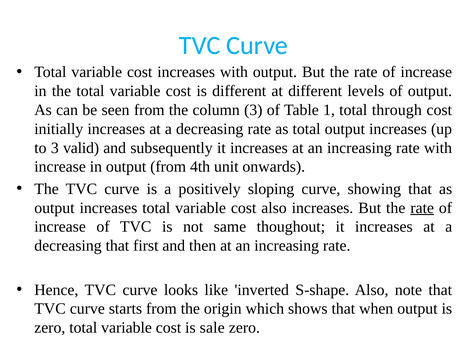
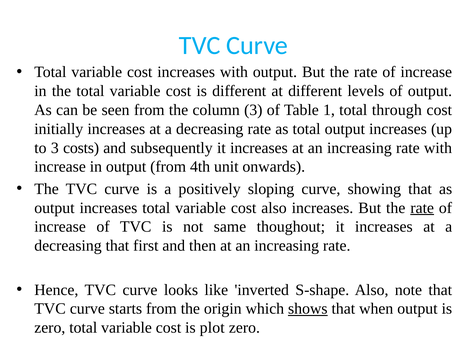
valid: valid -> costs (81, 148)
shows underline: none -> present (308, 309)
sale: sale -> plot (212, 327)
